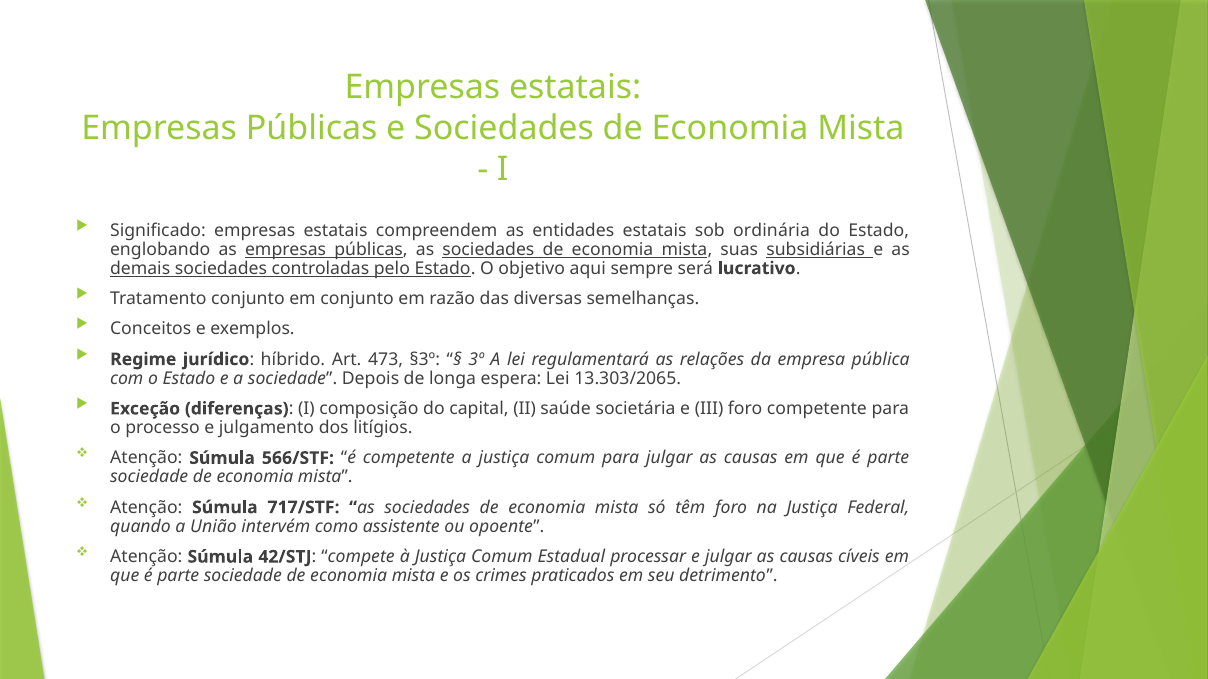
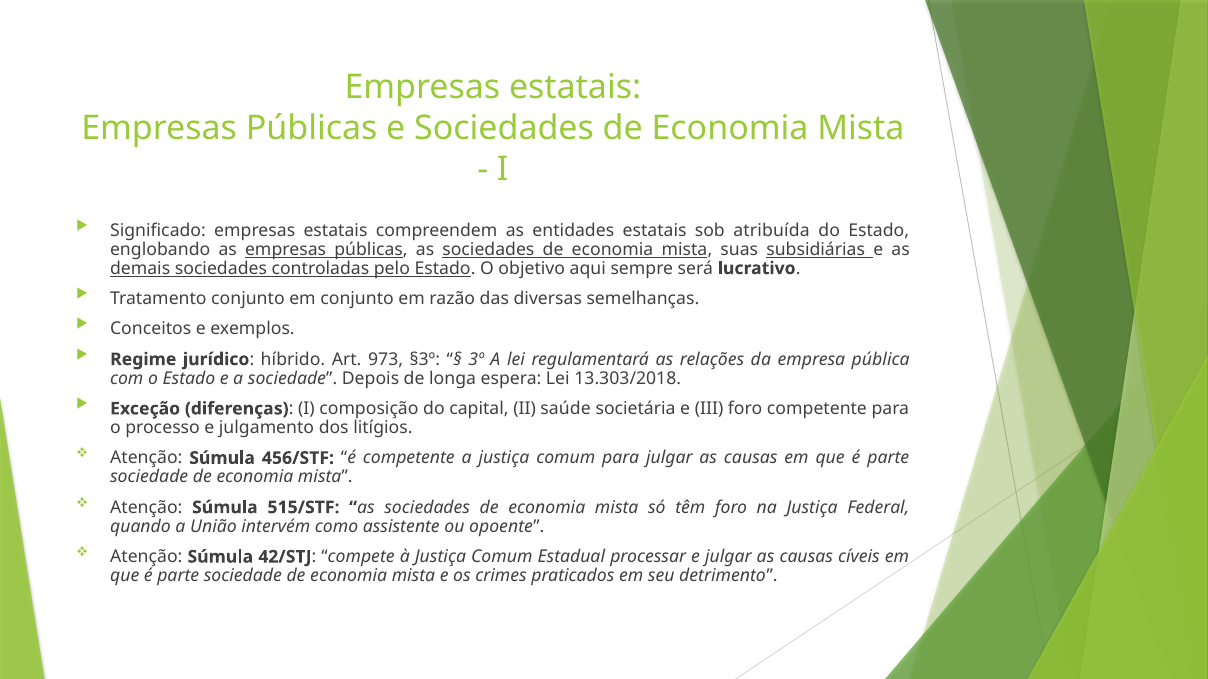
ordinária: ordinária -> atribuída (772, 230)
473: 473 -> 973 (386, 360)
13.303/2065: 13.303/2065 -> 13.303/2018 (628, 379)
566/STF: 566/STF -> 456/STF (298, 458)
717/STF: 717/STF -> 515/STF (303, 508)
